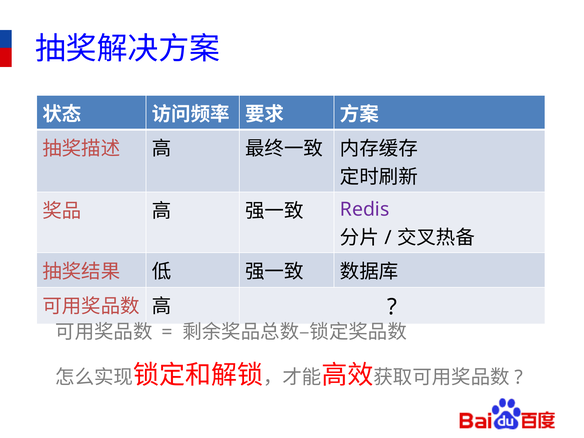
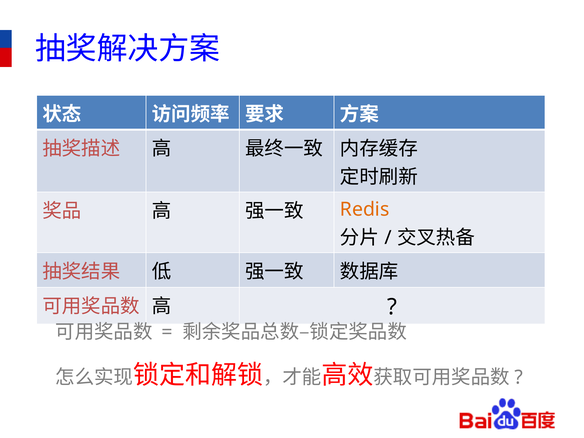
Redis colour: purple -> orange (365, 209)
